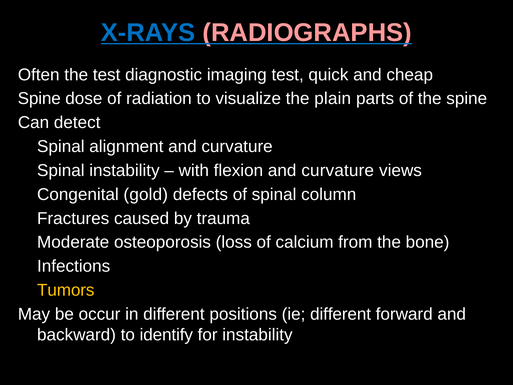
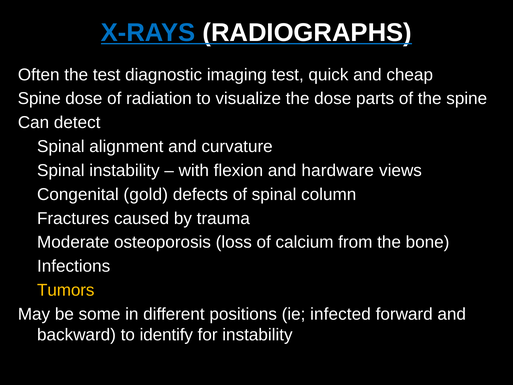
RADIOGRAPHS colour: pink -> white (307, 33)
the plain: plain -> dose (333, 99)
flexion and curvature: curvature -> hardware (338, 170)
occur: occur -> some (100, 314)
ie different: different -> infected (340, 314)
